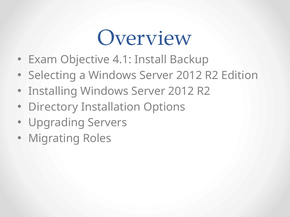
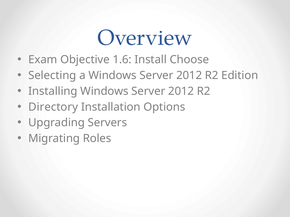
4.1: 4.1 -> 1.6 (122, 60)
Backup: Backup -> Choose (189, 60)
